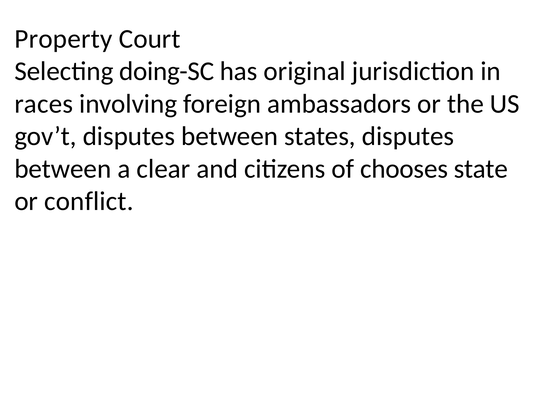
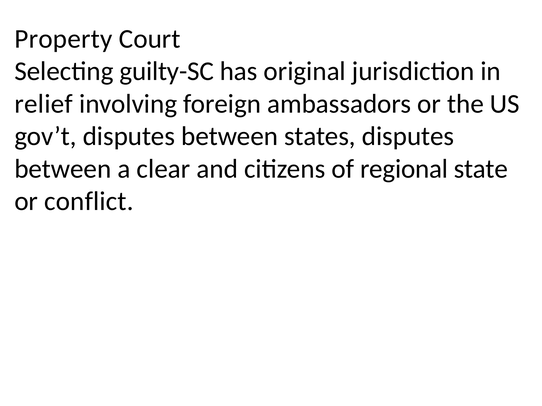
doing-SC: doing-SC -> guilty-SC (167, 71)
races: races -> relief (44, 104)
chooses: chooses -> regional (404, 169)
